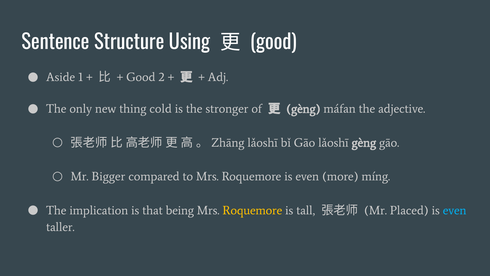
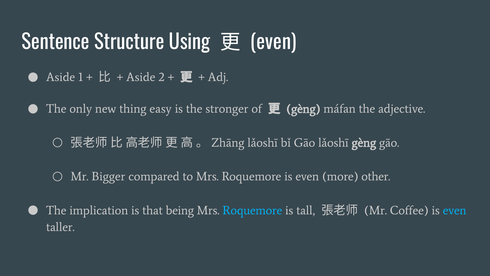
good: good -> even (273, 42)
Good: Good -> Aside (141, 77)
cold: cold -> easy (161, 109)
míng: míng -> other (376, 176)
Roquemore colour: yellow -> light blue (252, 210)
Placed: Placed -> Coffee (409, 210)
